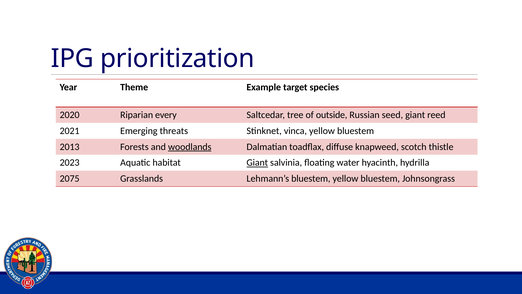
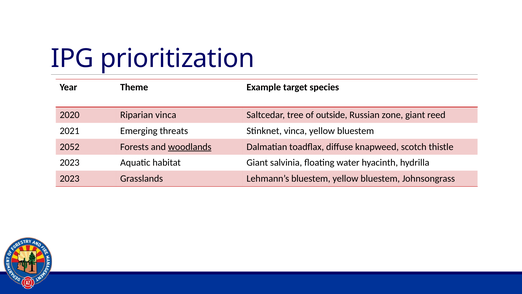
Riparian every: every -> vinca (166, 115)
seed: seed -> zone (392, 115)
2013: 2013 -> 2052 (70, 147)
Giant underline: present -> none (257, 163)
2075: 2075 -> 2023 (70, 178)
